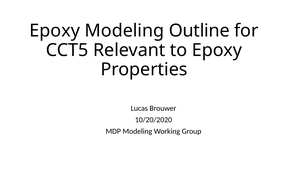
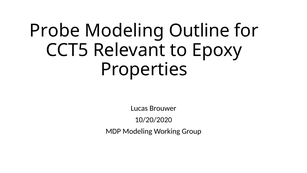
Epoxy: Epoxy -> Probe (55, 31)
